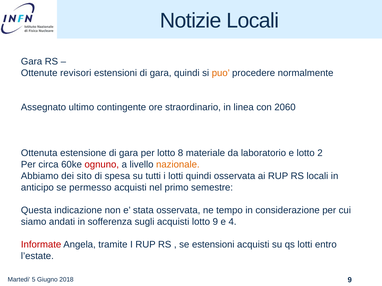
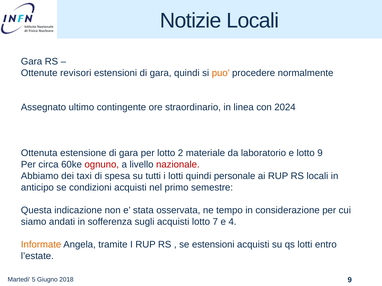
2060: 2060 -> 2024 (285, 107)
8: 8 -> 2 (181, 153)
lotto 2: 2 -> 9 (320, 153)
nazionale colour: orange -> red (178, 165)
sito: sito -> taxi (84, 176)
quindi osservata: osservata -> personale (235, 176)
permesso: permesso -> condizioni (90, 188)
lotto 9: 9 -> 7 (215, 222)
Informate colour: red -> orange (41, 245)
